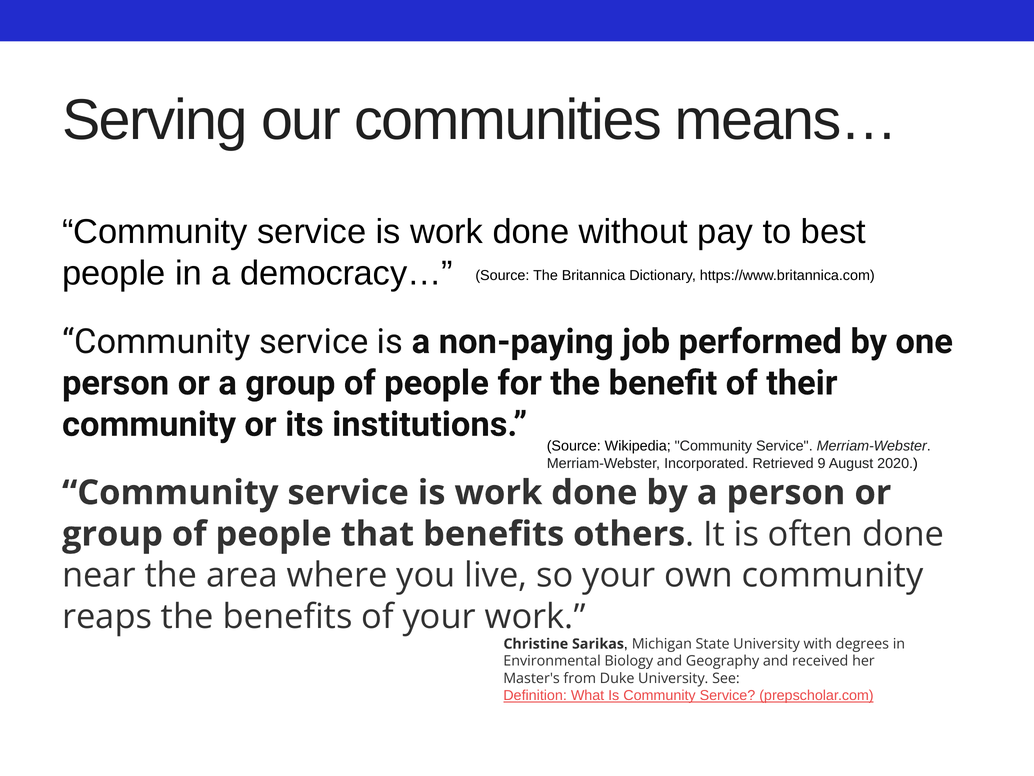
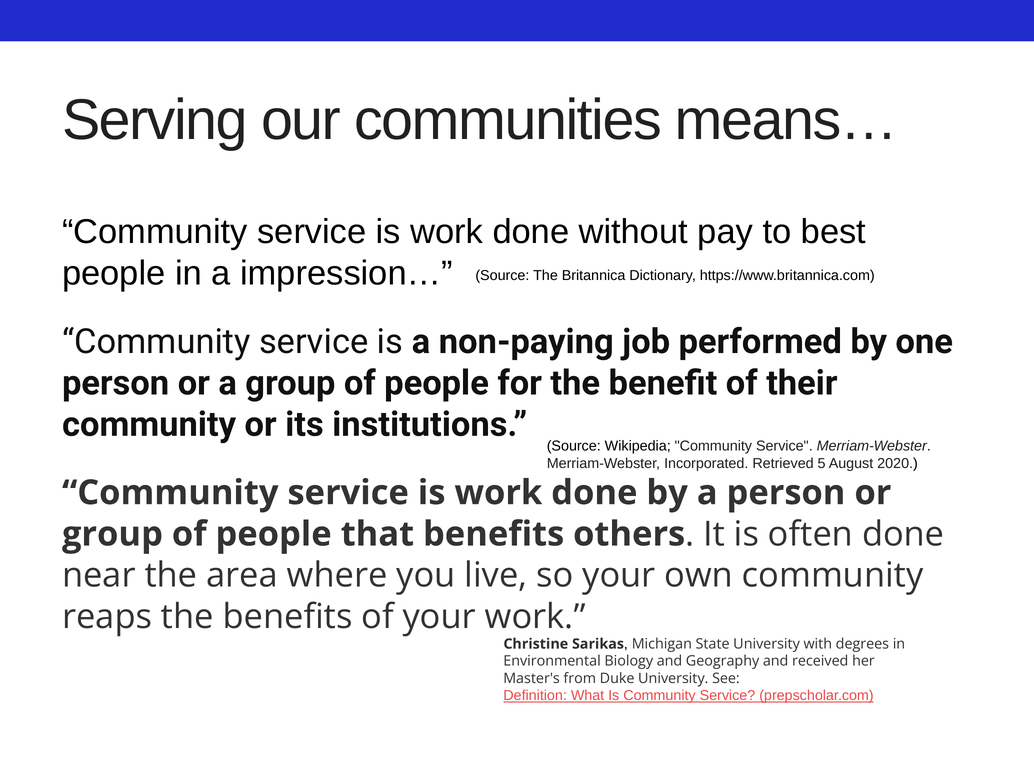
democracy…: democracy… -> impression… (346, 273)
9: 9 -> 5 (822, 463)
